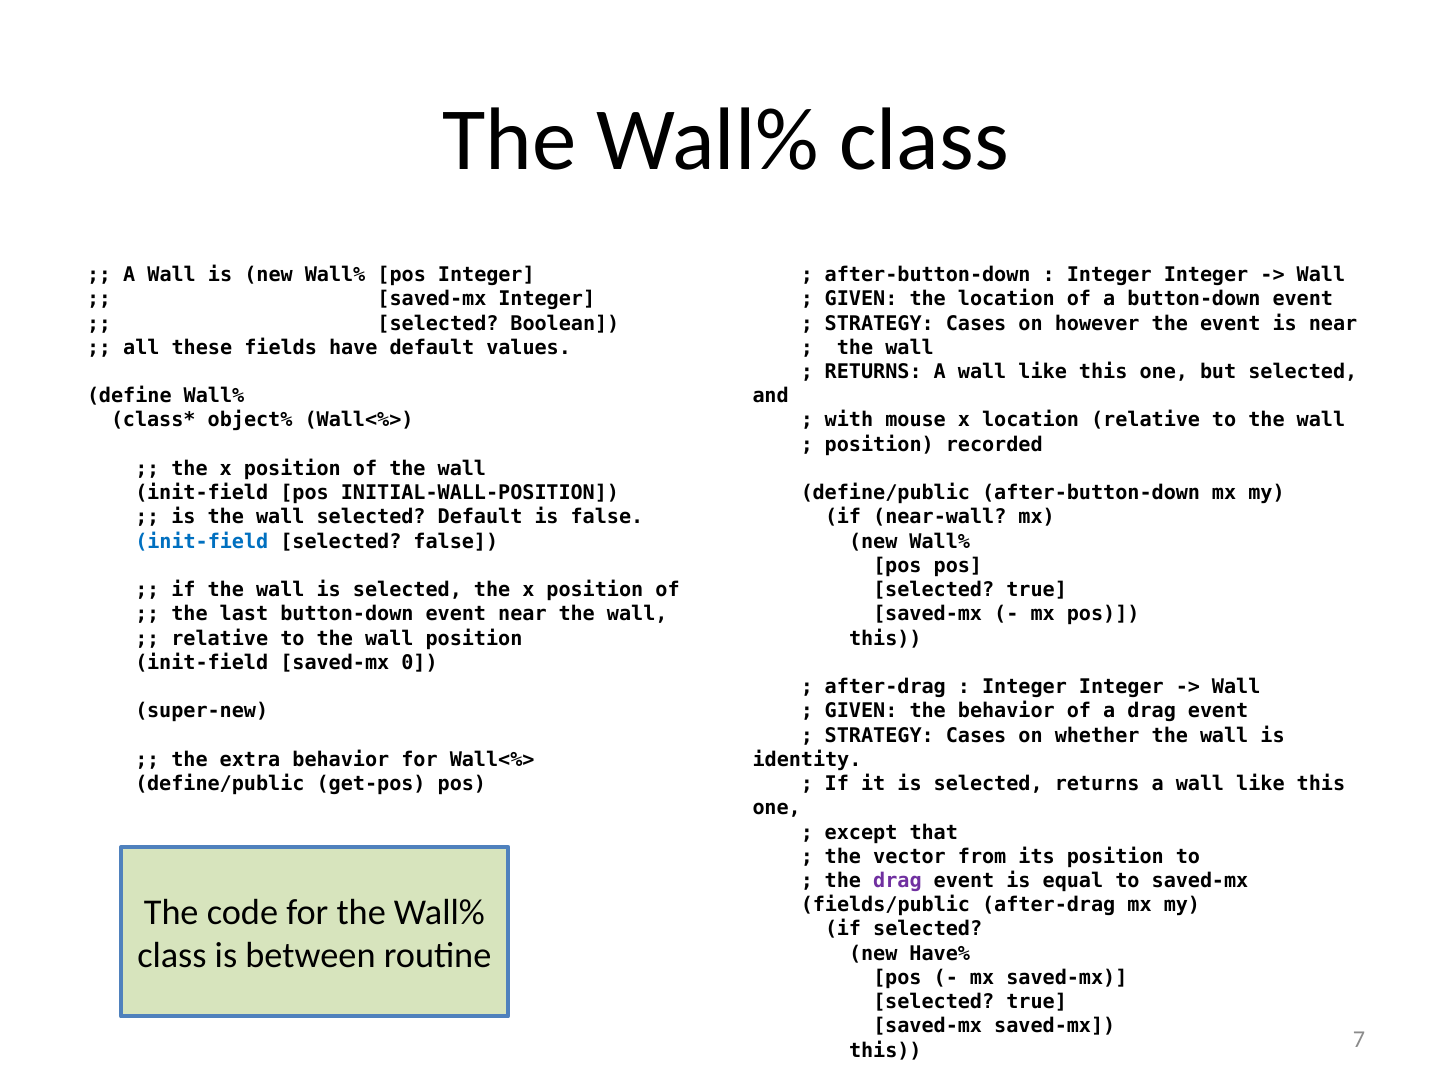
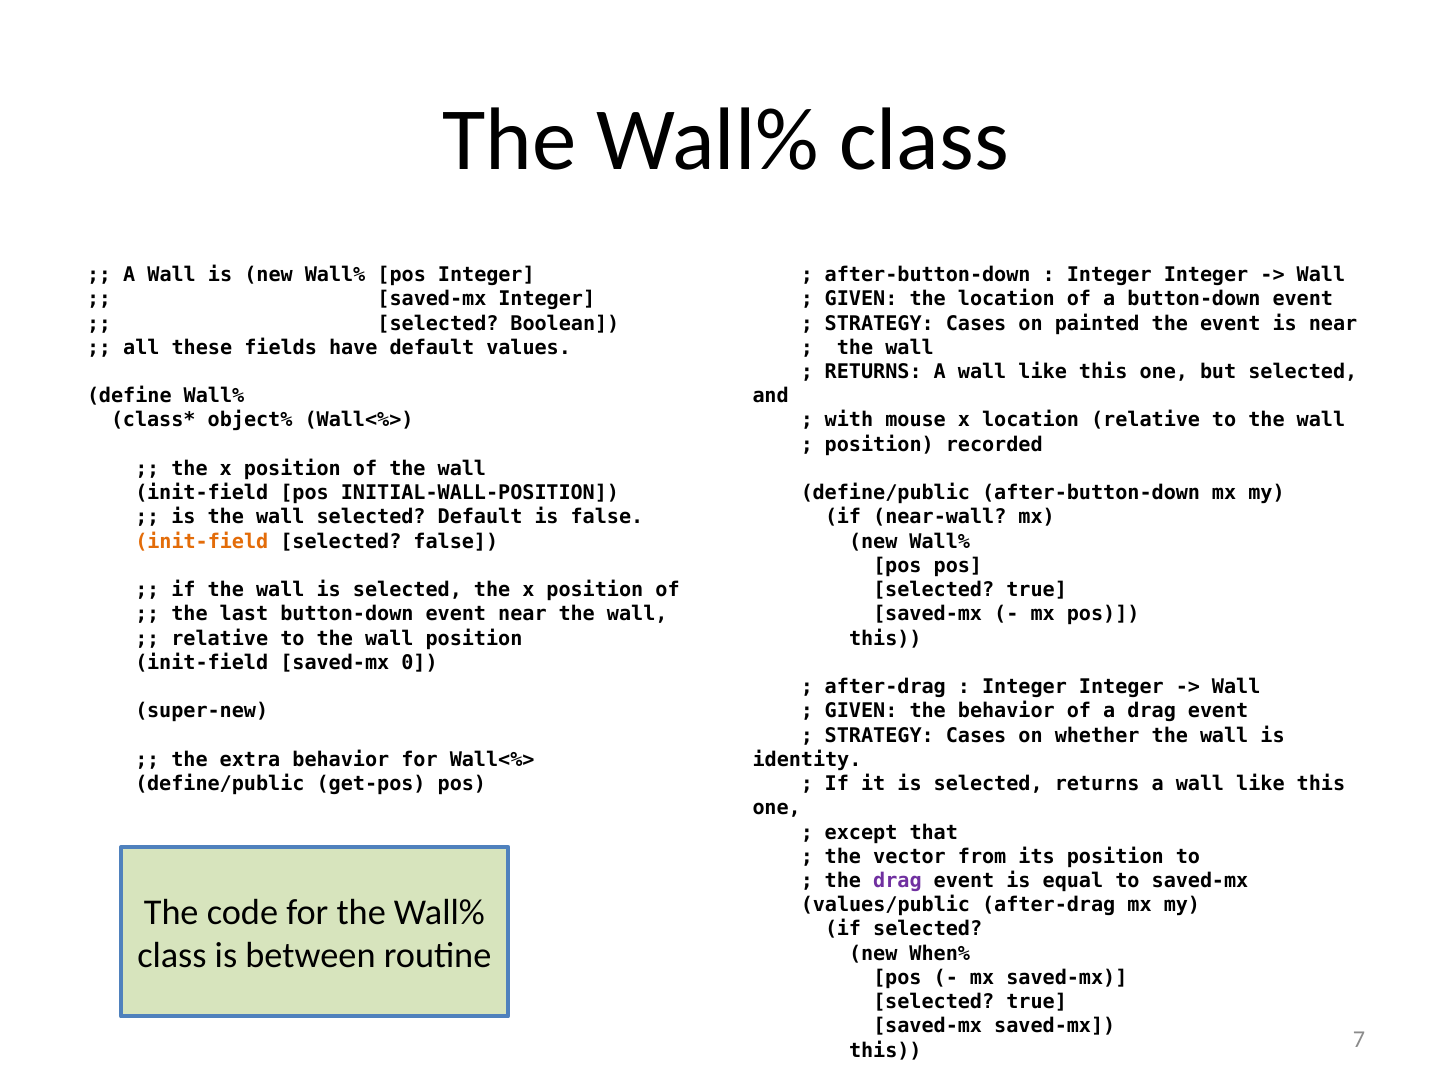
however: however -> painted (1097, 323)
init-field colour: blue -> orange (202, 541)
fields/public: fields/public -> values/public (885, 905)
Have%: Have% -> When% (940, 954)
